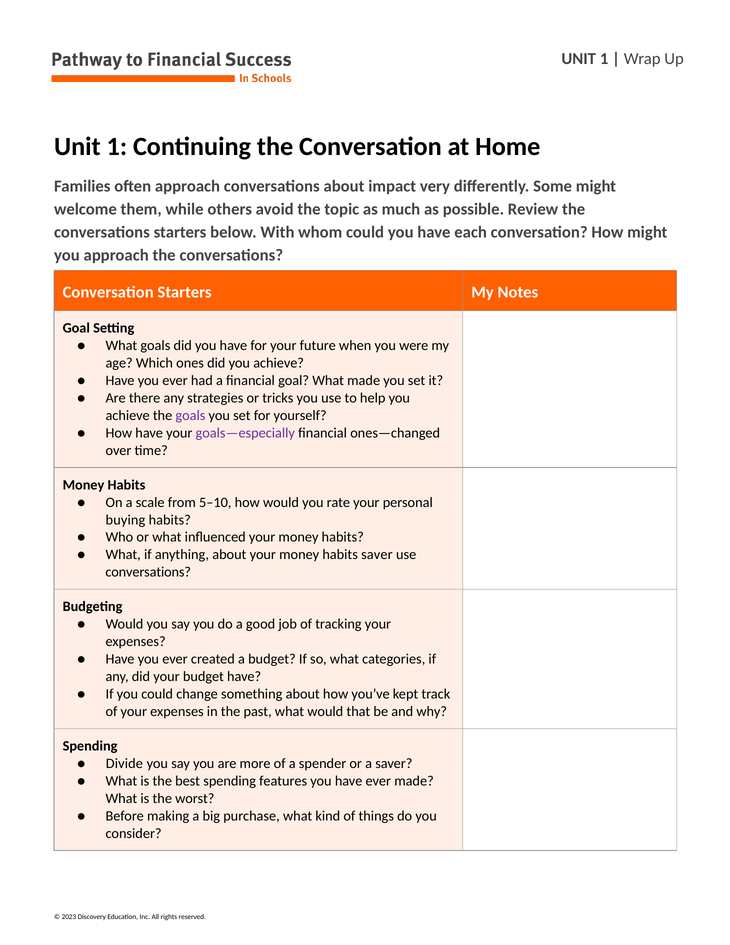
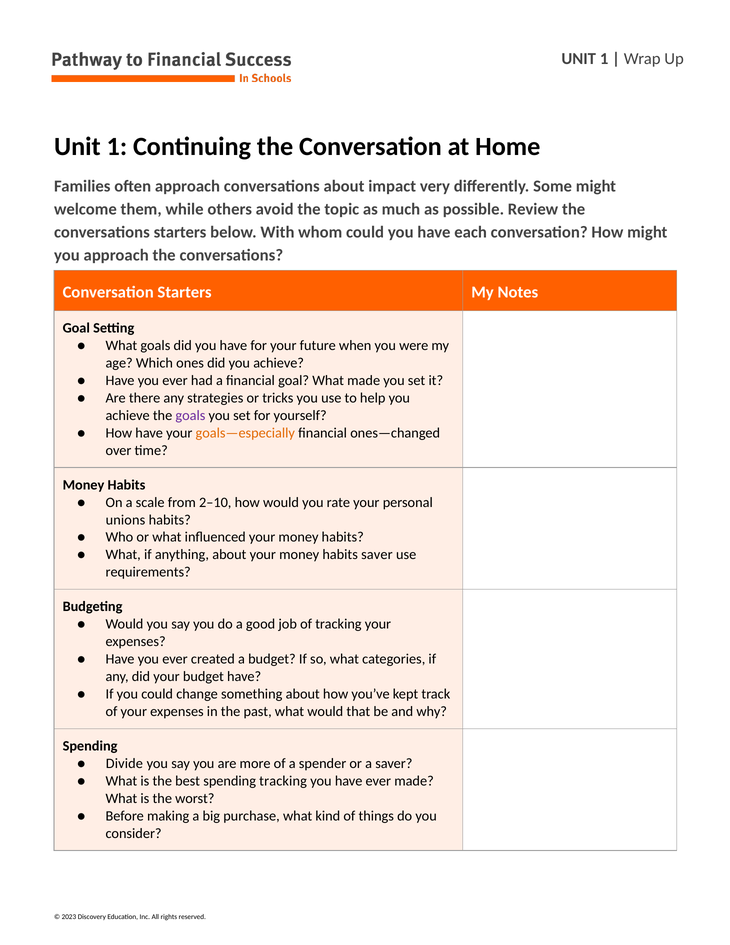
goals—especially colour: purple -> orange (245, 433)
5–10: 5–10 -> 2–10 (215, 502)
buying: buying -> unions (125, 520)
conversations: conversations -> requirements (148, 572)
spending features: features -> tracking (283, 781)
